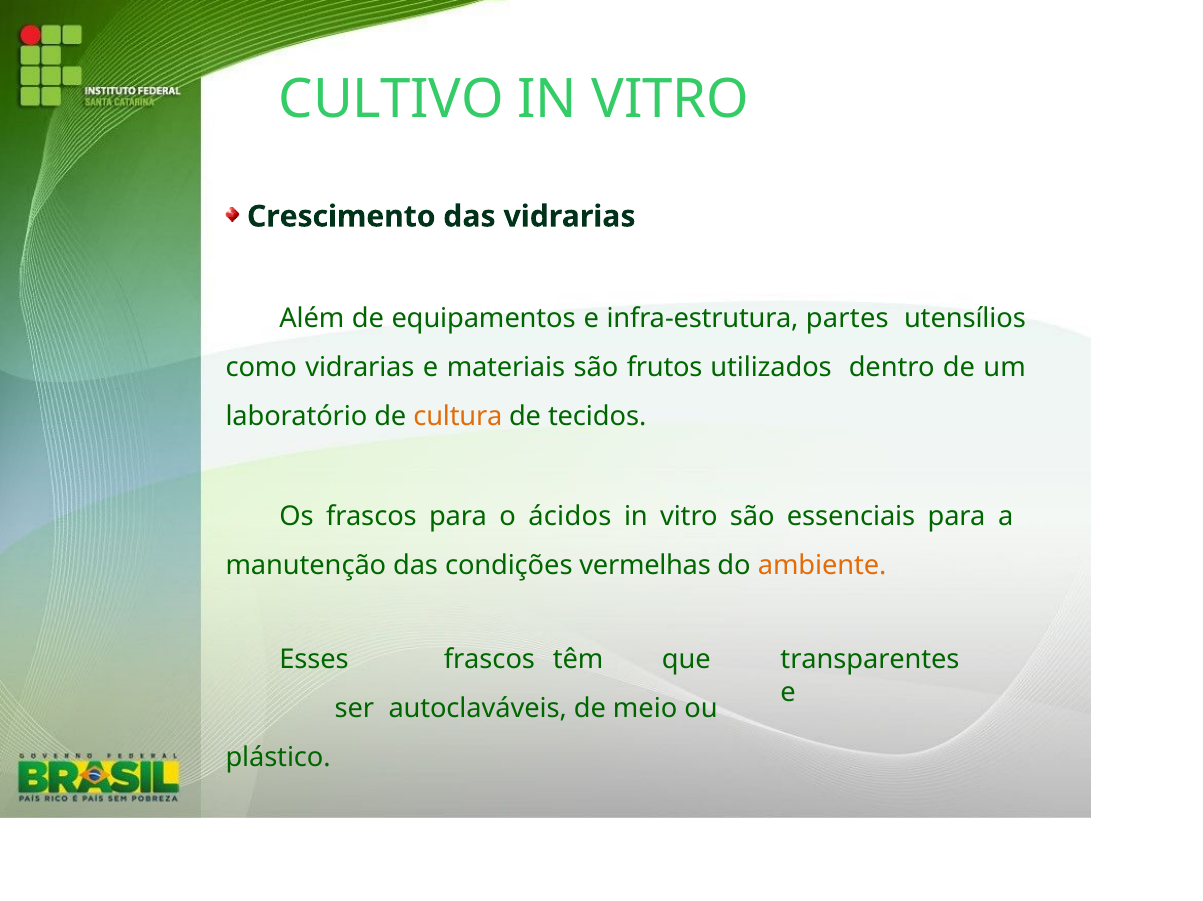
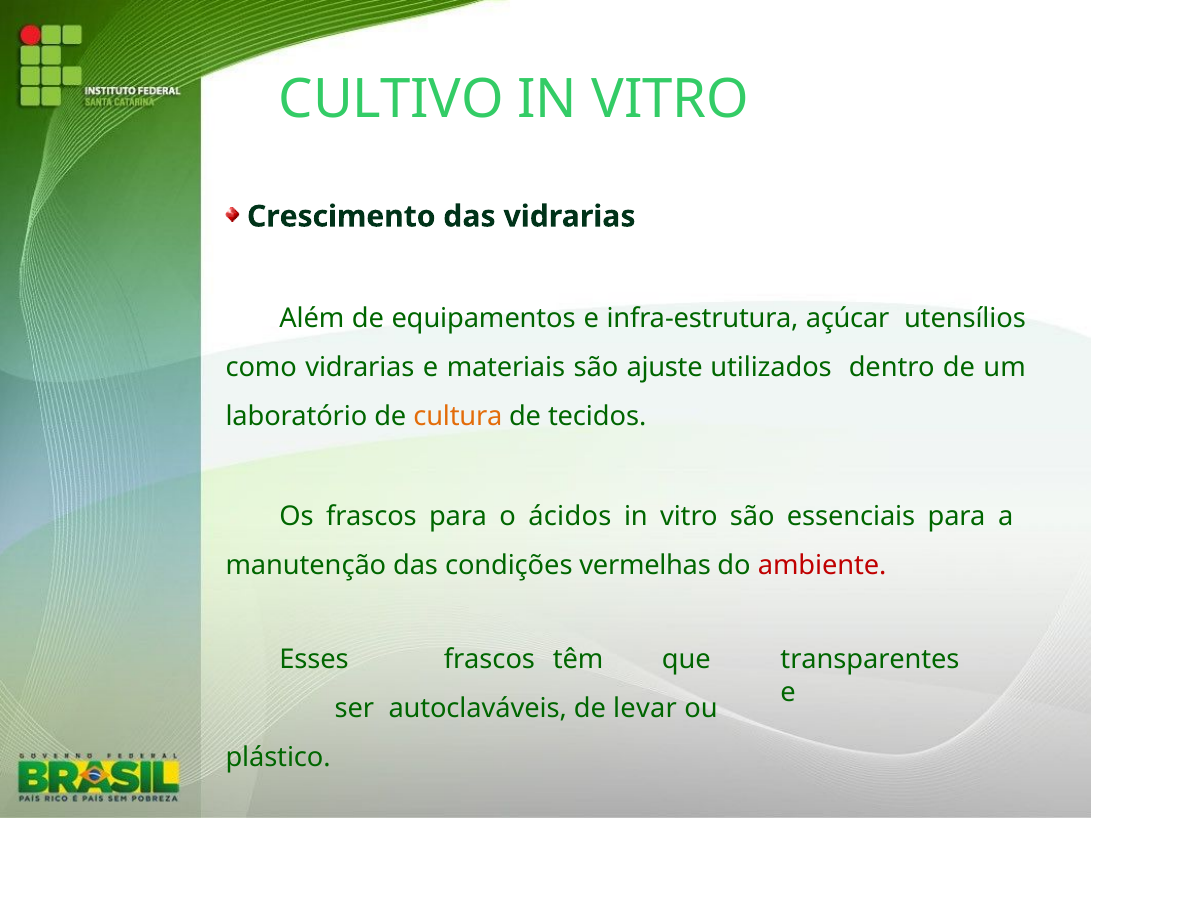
partes: partes -> açúcar (848, 319)
frutos: frutos -> ajuste (665, 368)
ambiente colour: orange -> red (822, 565)
meio: meio -> levar (645, 709)
